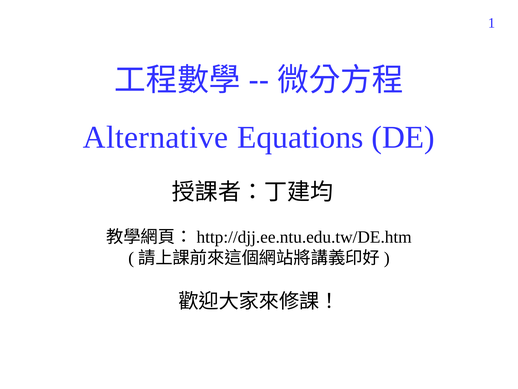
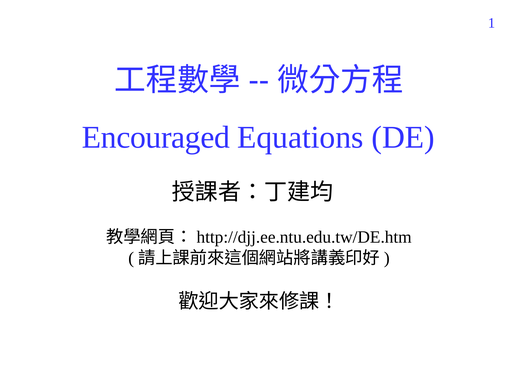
Alternative: Alternative -> Encouraged (156, 137)
